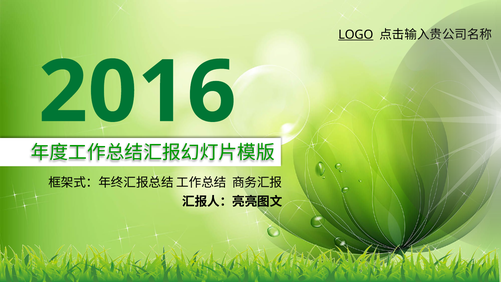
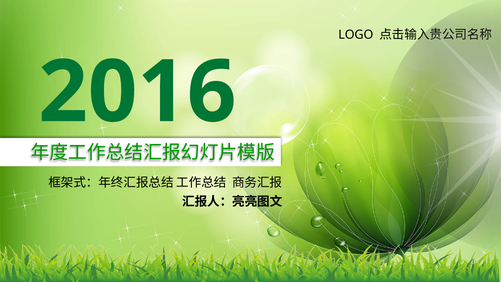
LOGO underline: present -> none (356, 35)
